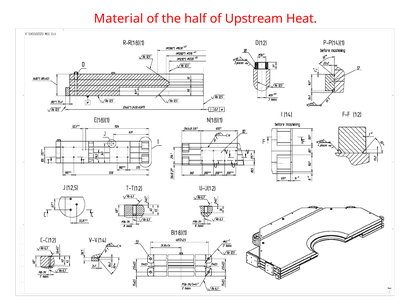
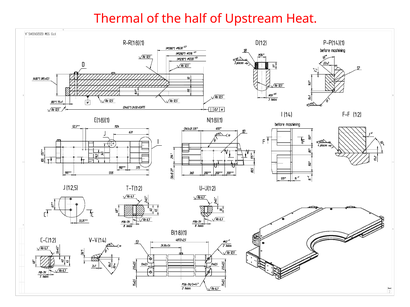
Material: Material -> Thermal (119, 19)
